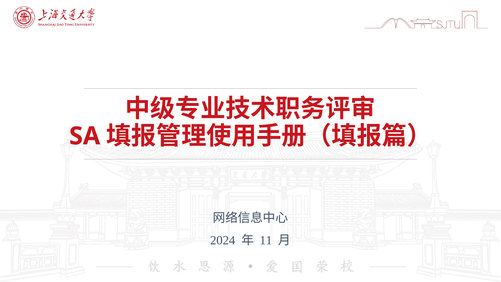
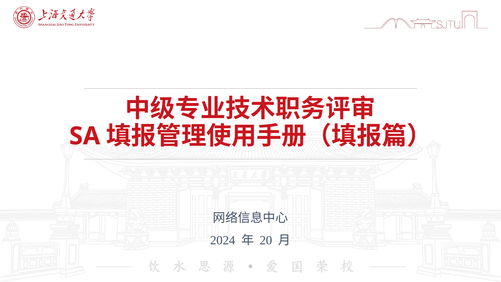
11: 11 -> 20 (266, 240)
